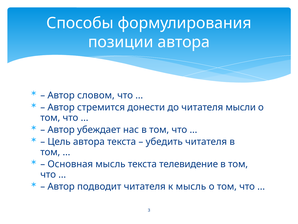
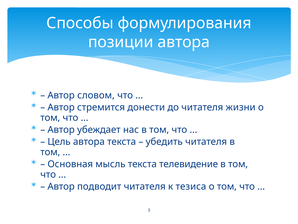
мысли: мысли -> жизни (241, 107)
к мысль: мысль -> тезиса (191, 186)
